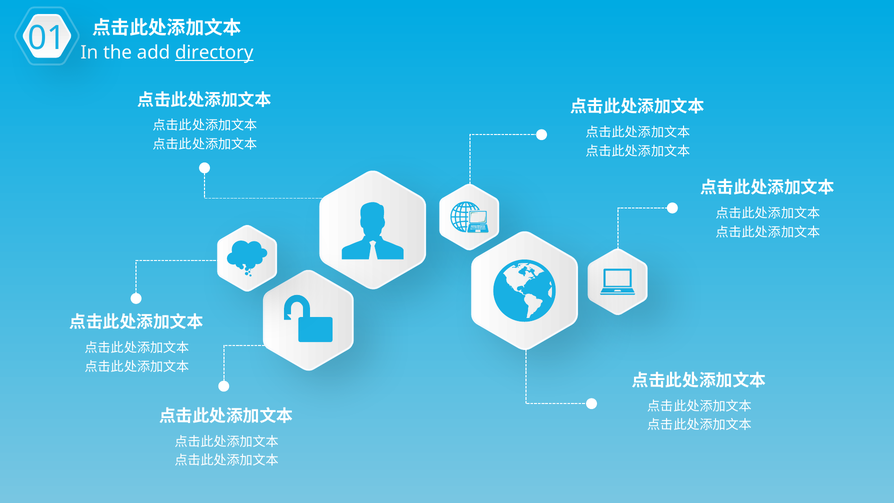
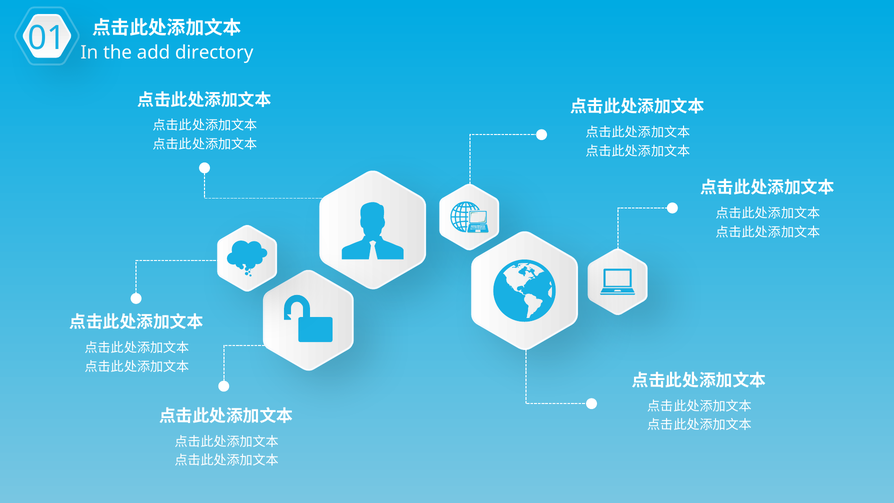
directory underline: present -> none (214, 53)
